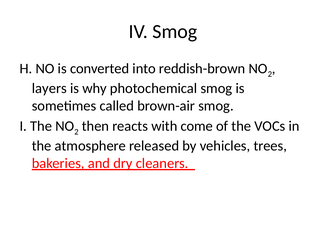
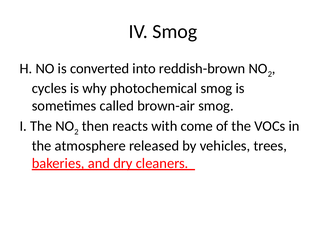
layers: layers -> cycles (49, 88)
